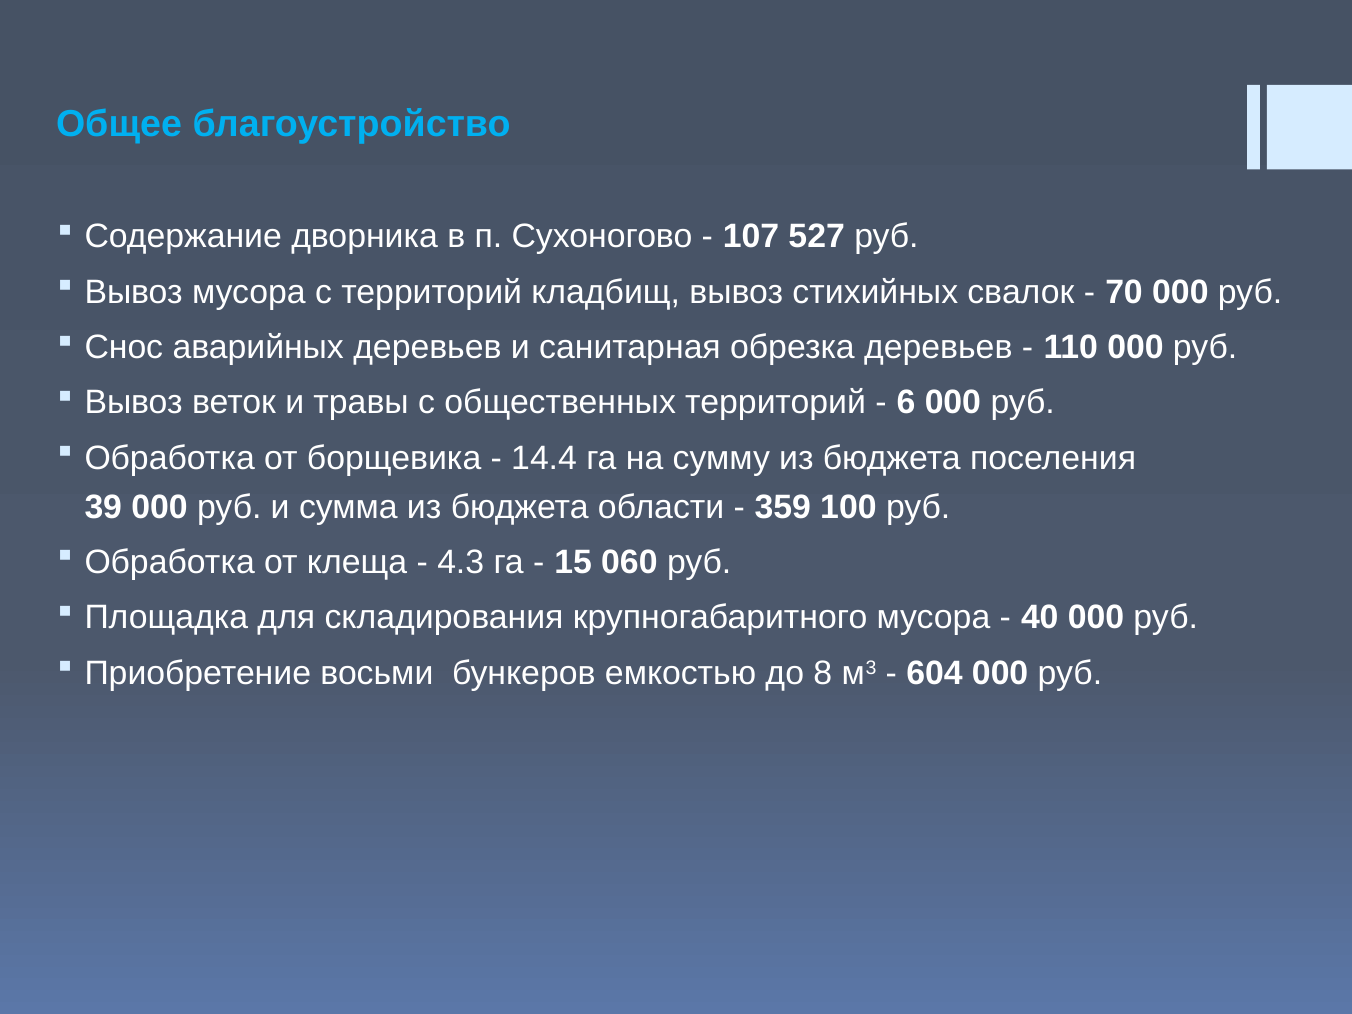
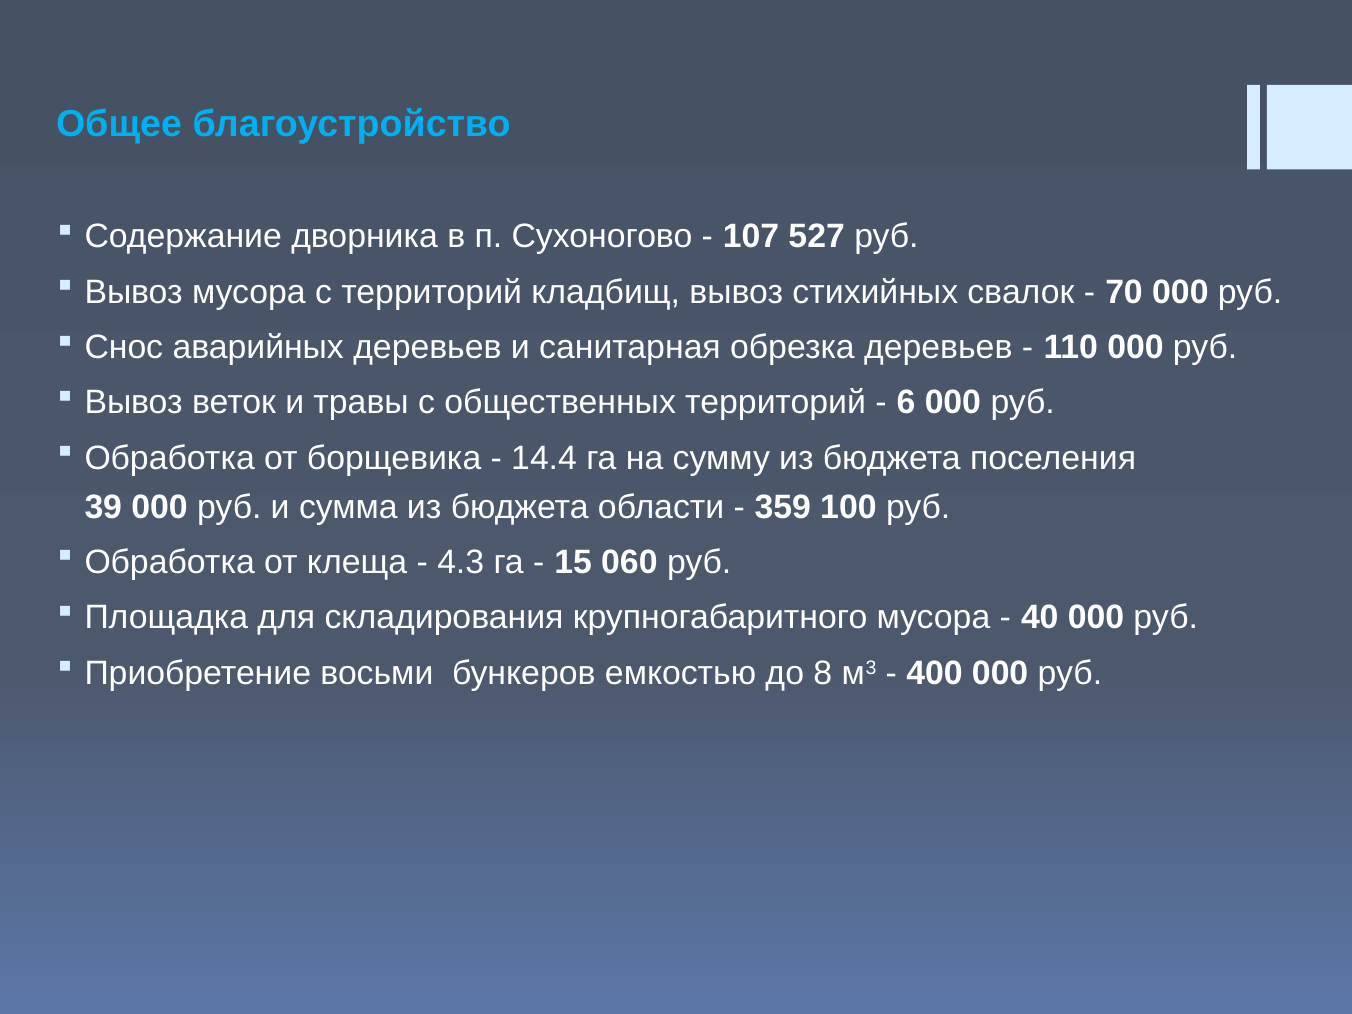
604: 604 -> 400 (934, 673)
